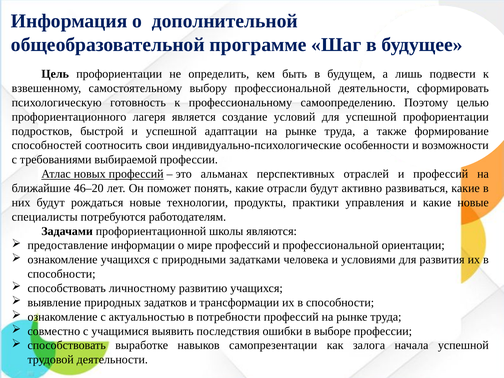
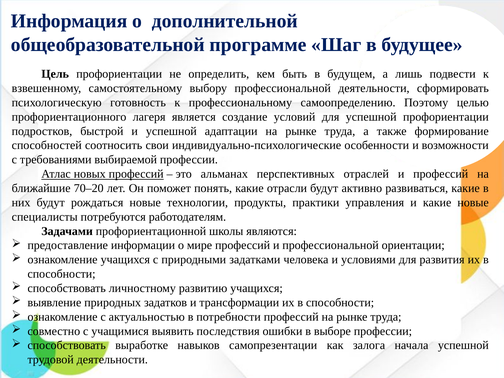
46–20: 46–20 -> 70–20 (89, 188)
